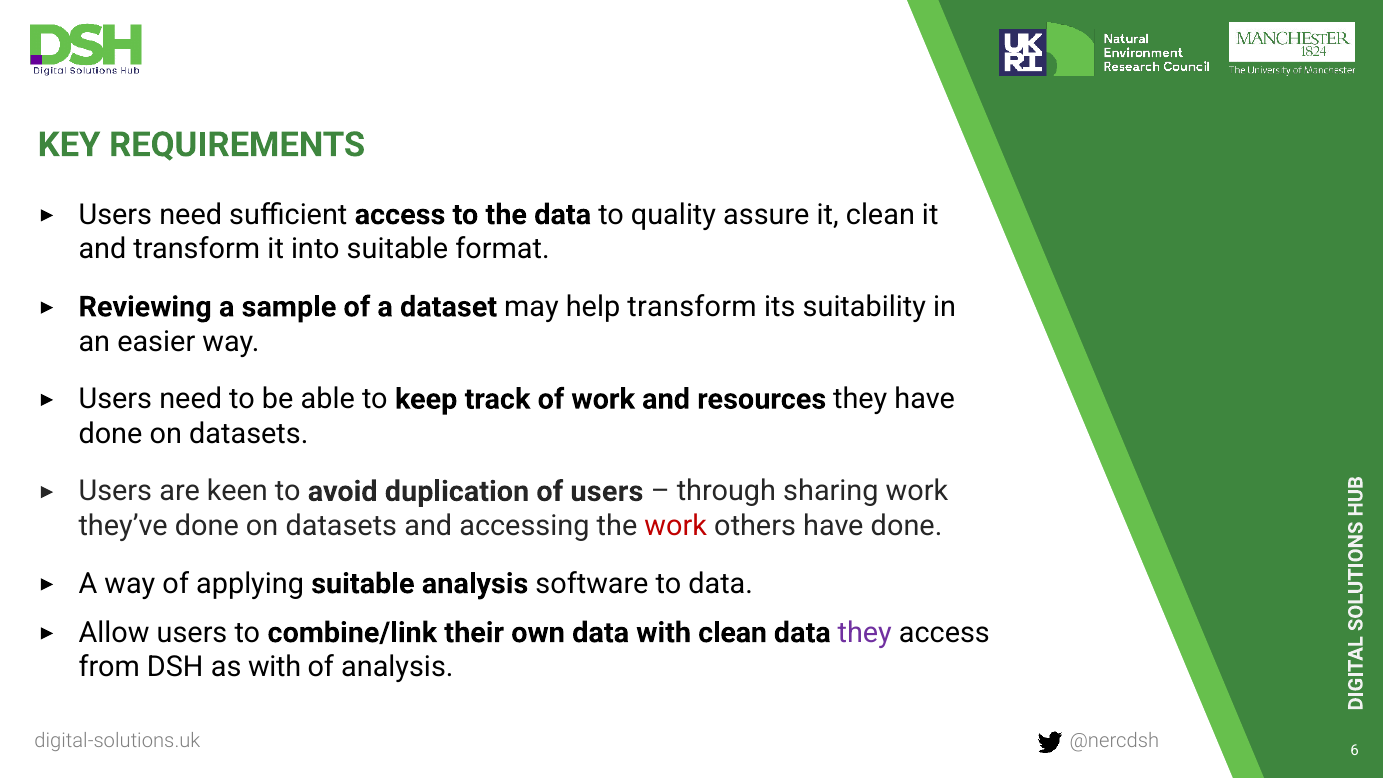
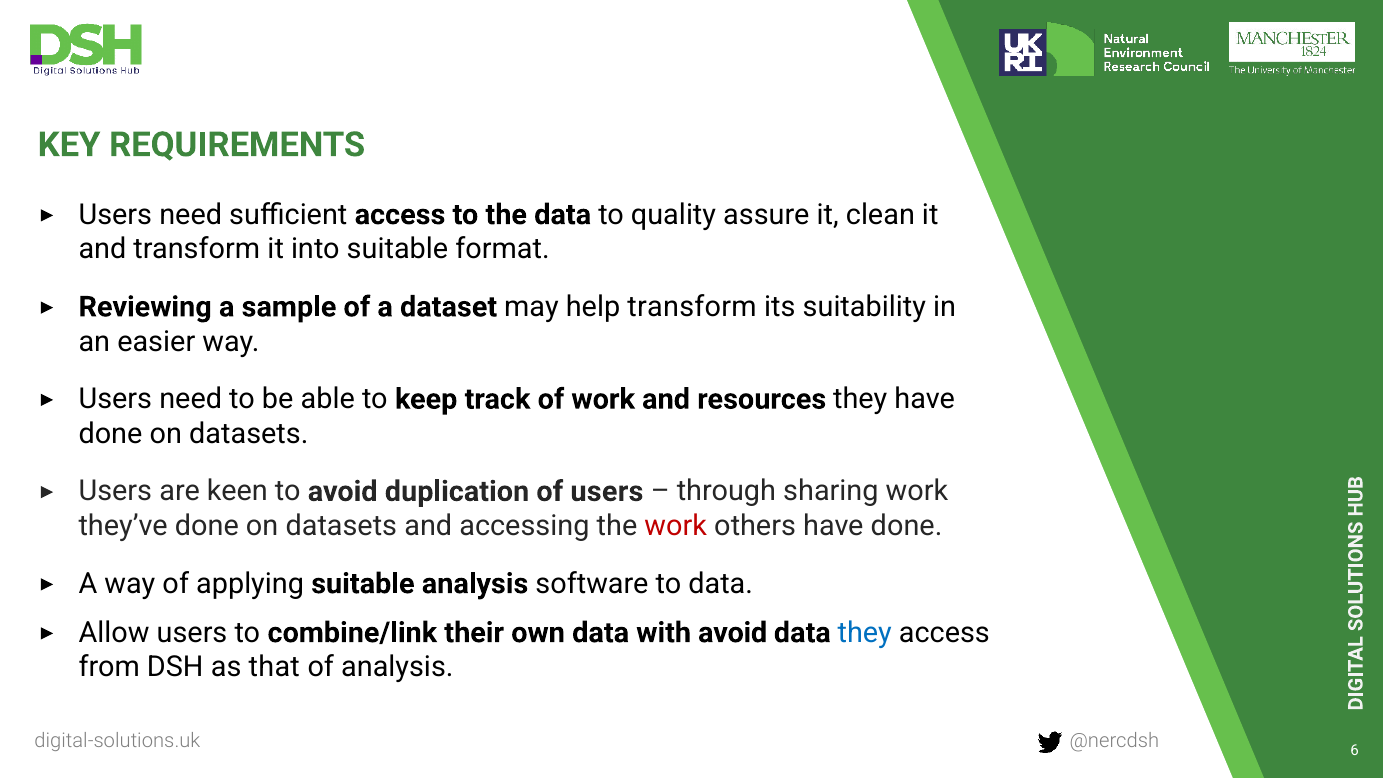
with clean: clean -> avoid (733, 633)
they colour: purple -> blue (865, 633)
as with: with -> that (274, 667)
